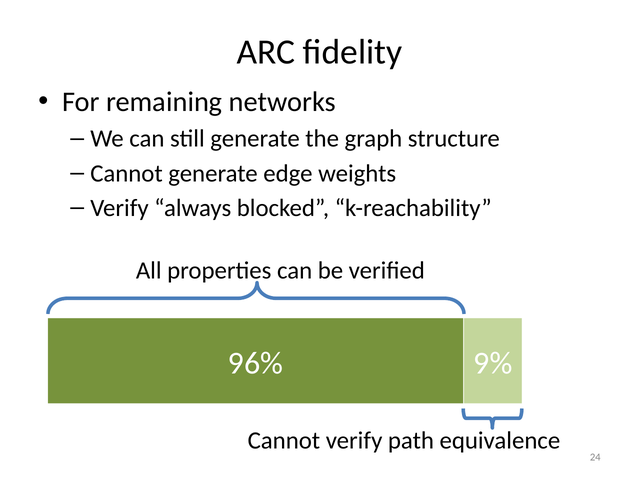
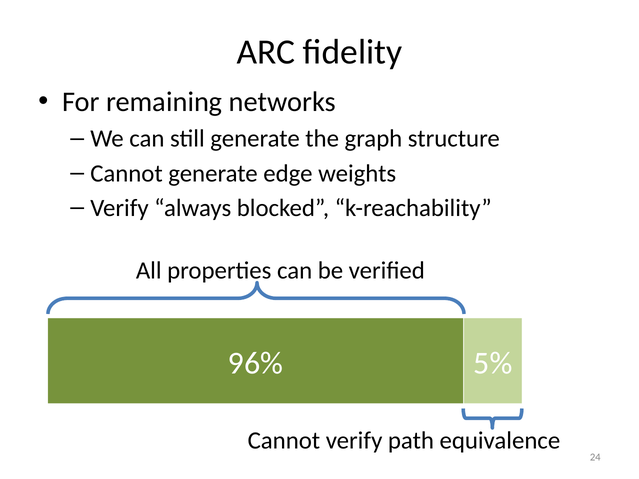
9%: 9% -> 5% (493, 363)
